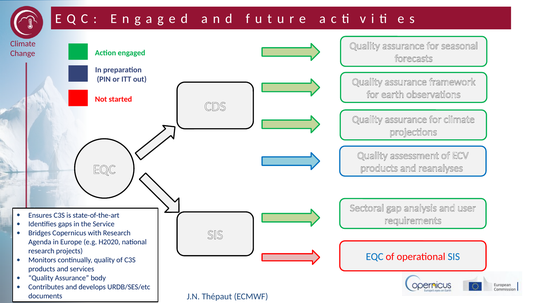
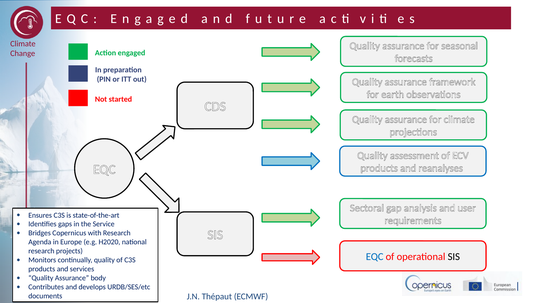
SIS colour: blue -> black (454, 256)
